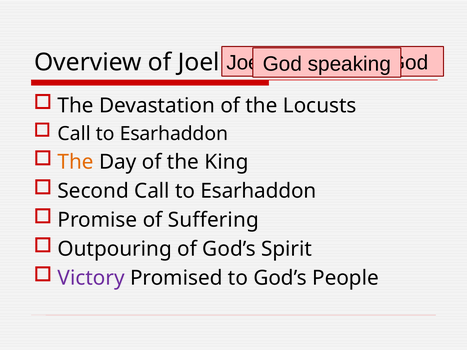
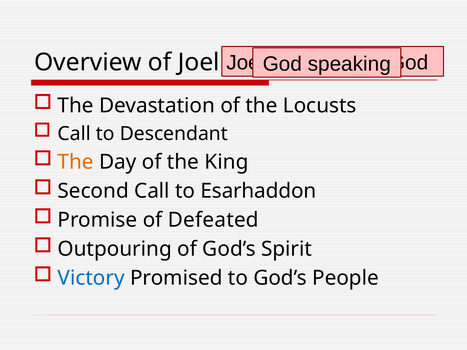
Esarhaddon: Esarhaddon -> Descendant (174, 134)
Suffering: Suffering -> Defeated (213, 220)
Victory colour: purple -> blue (91, 278)
